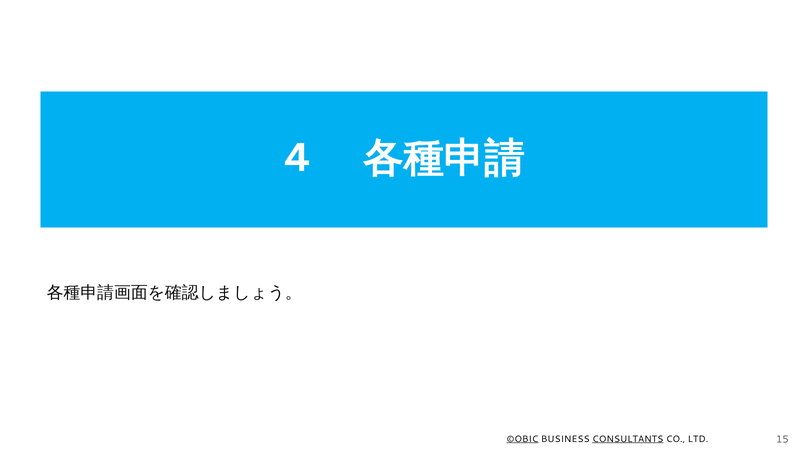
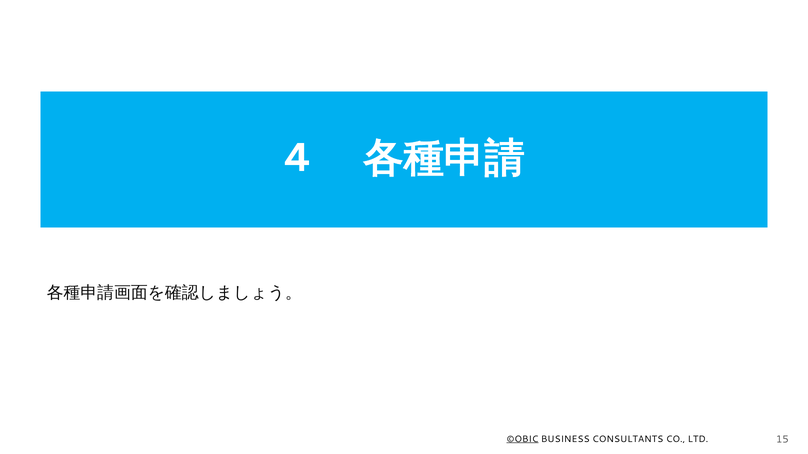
CONSULTANTS underline: present -> none (628, 439)
